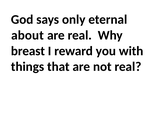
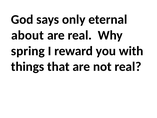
breast: breast -> spring (28, 51)
